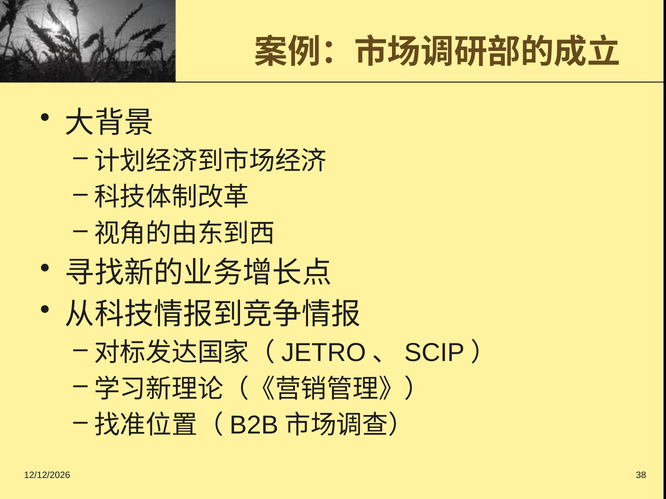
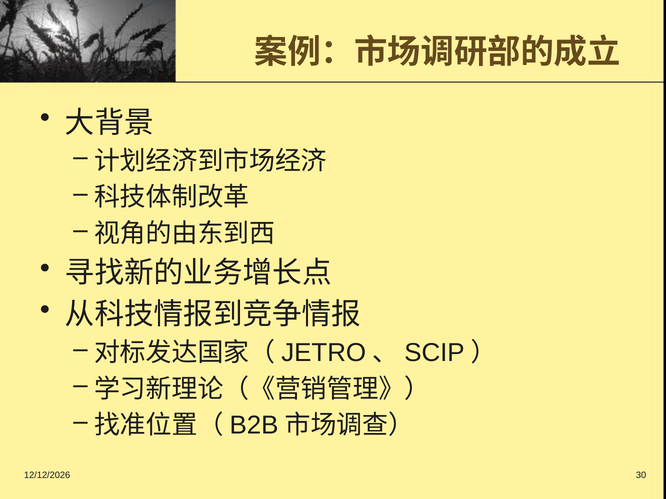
38: 38 -> 30 (641, 476)
